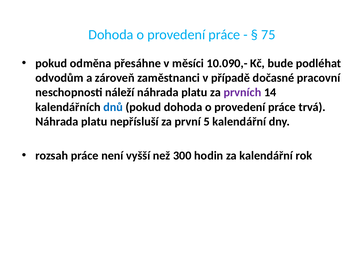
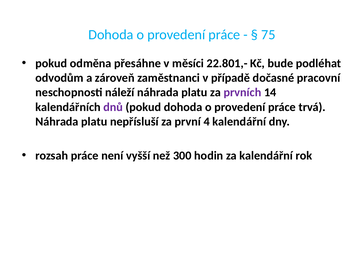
10.090,-: 10.090,- -> 22.801,- (227, 63)
dnů colour: blue -> purple (113, 107)
5: 5 -> 4 (207, 122)
